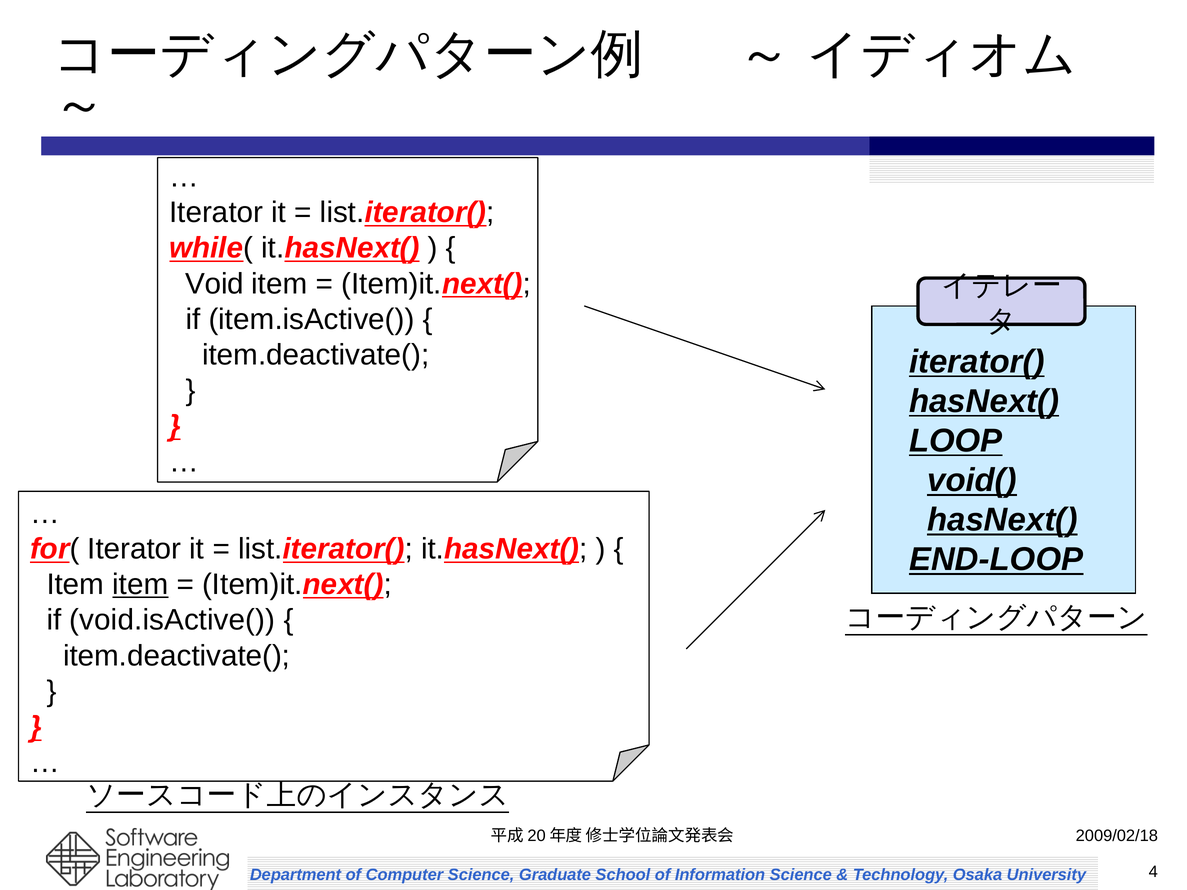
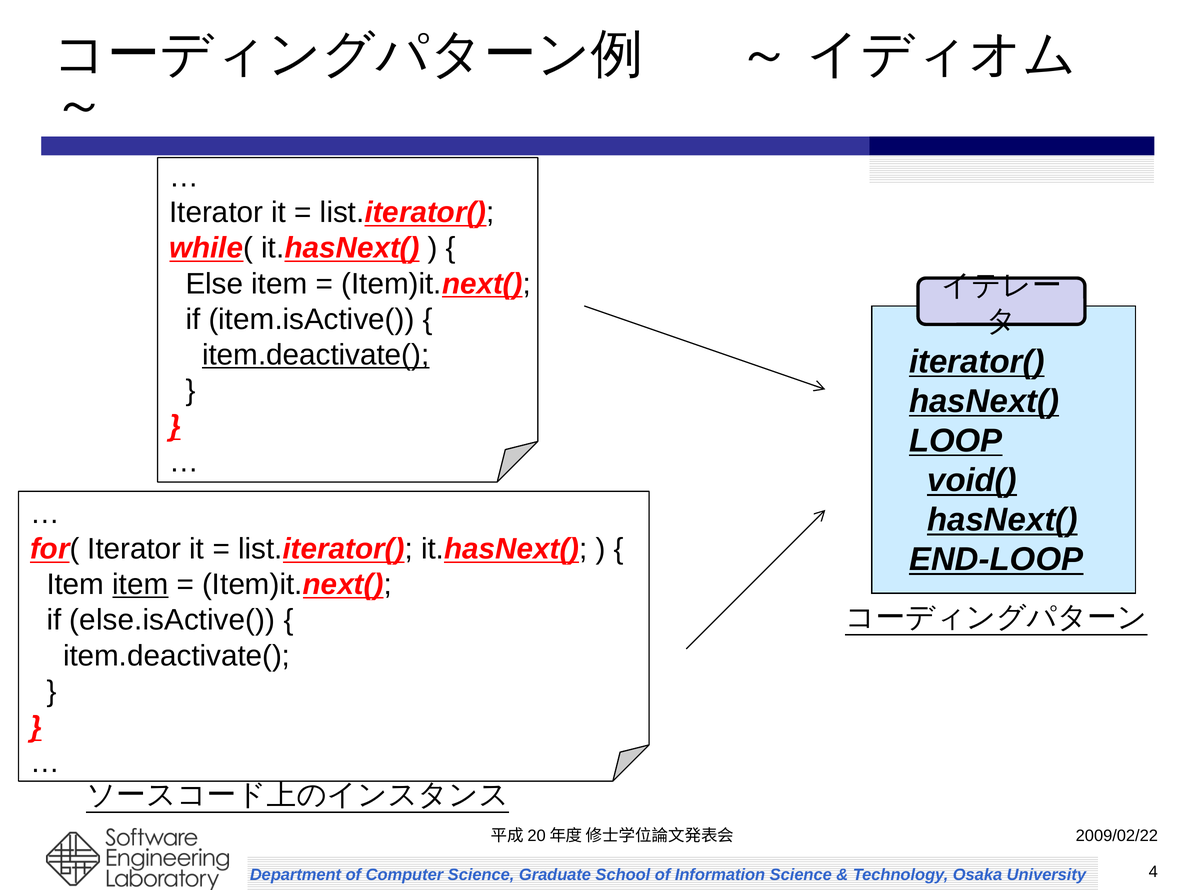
Void: Void -> Else (214, 284)
item.deactivate( underline: none -> present (316, 355)
void.isActive(: void.isActive( -> else.isActive( (172, 620)
2009/02/18: 2009/02/18 -> 2009/02/22 (1117, 836)
